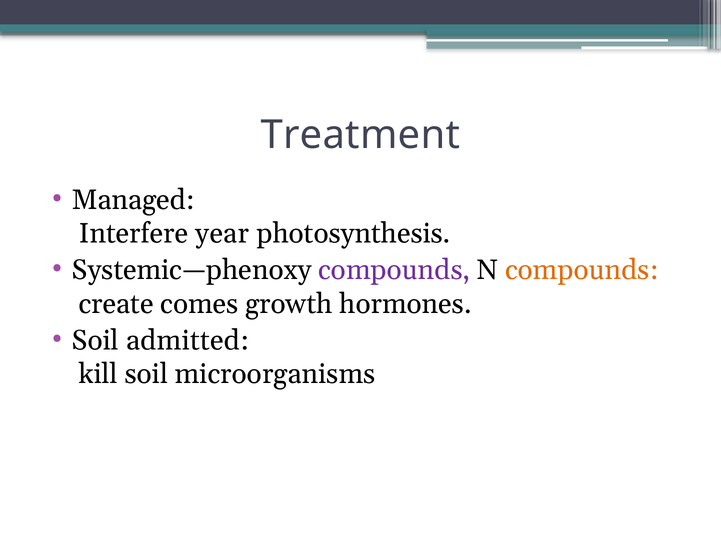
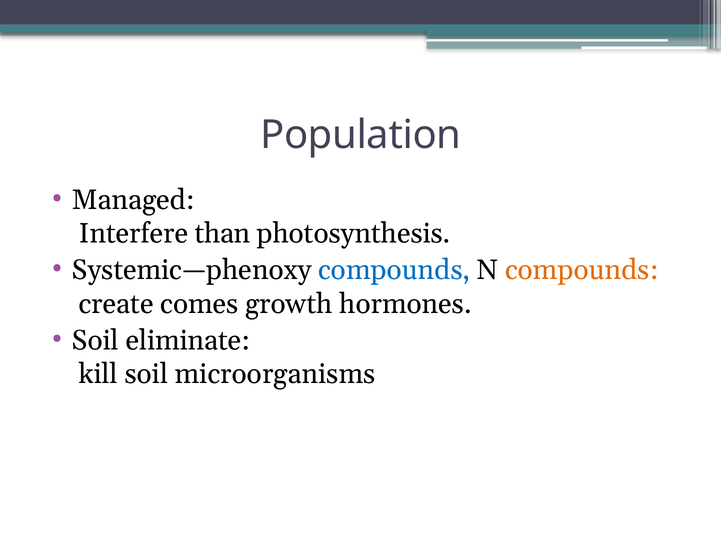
Treatment: Treatment -> Population (361, 135)
year: year -> than (223, 233)
compounds colour: purple -> blue (394, 270)
admitted: admitted -> eliminate (188, 340)
